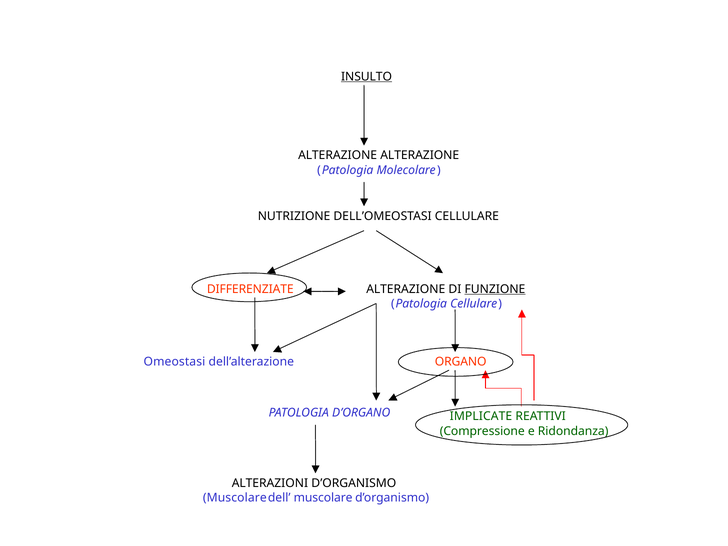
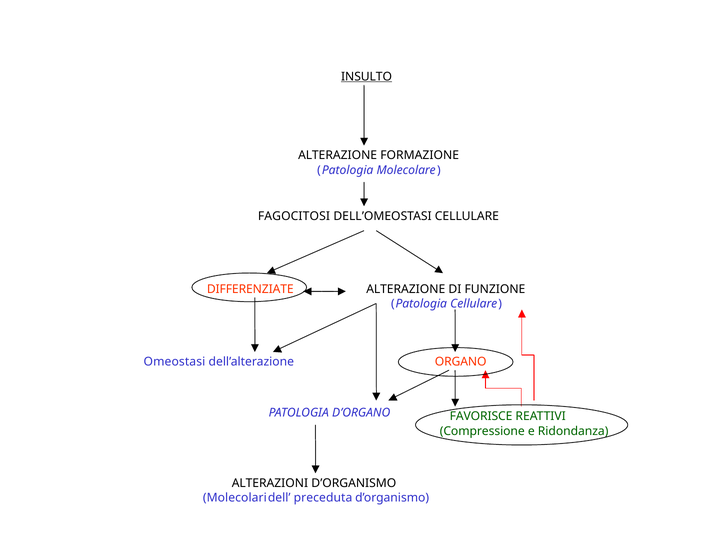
ALTERAZIONE ALTERAZIONE: ALTERAZIONE -> FORMAZIONE (420, 155)
NUTRIZIONE: NUTRIZIONE -> FAGOCITOSI (294, 216)
FUNZIONE underline: present -> none (495, 289)
IMPLICATE: IMPLICATE -> FAVORISCE (481, 416)
Muscolare: Muscolare -> Molecolari (235, 498)
dell muscolare: muscolare -> preceduta (323, 498)
